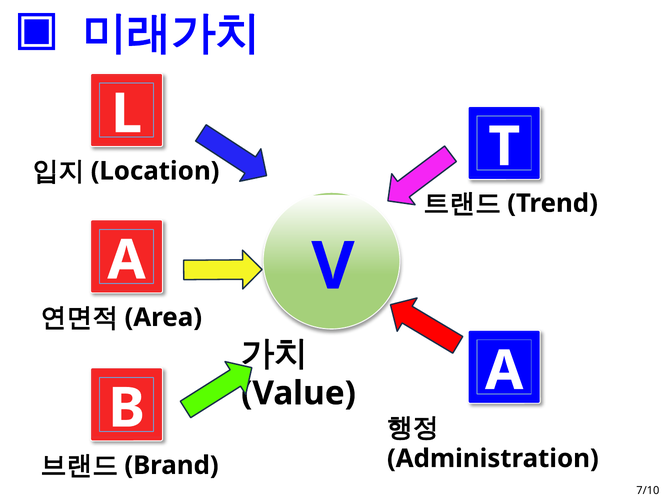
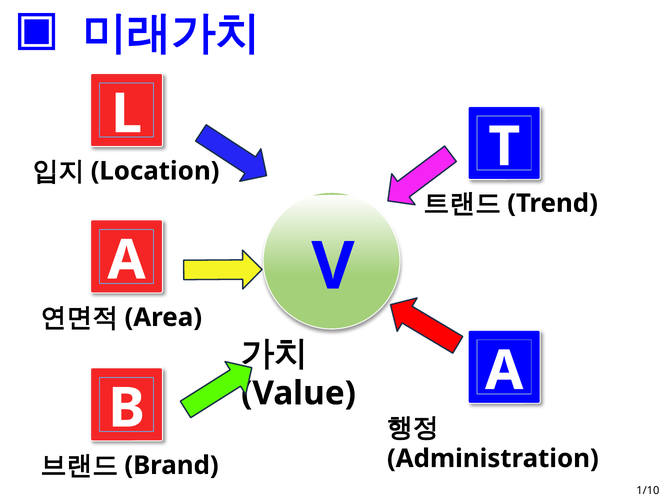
7/10: 7/10 -> 1/10 (648, 491)
